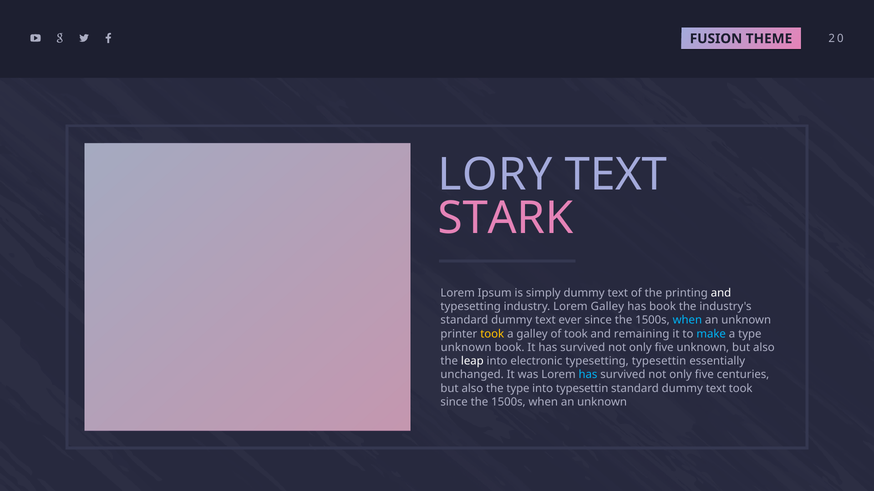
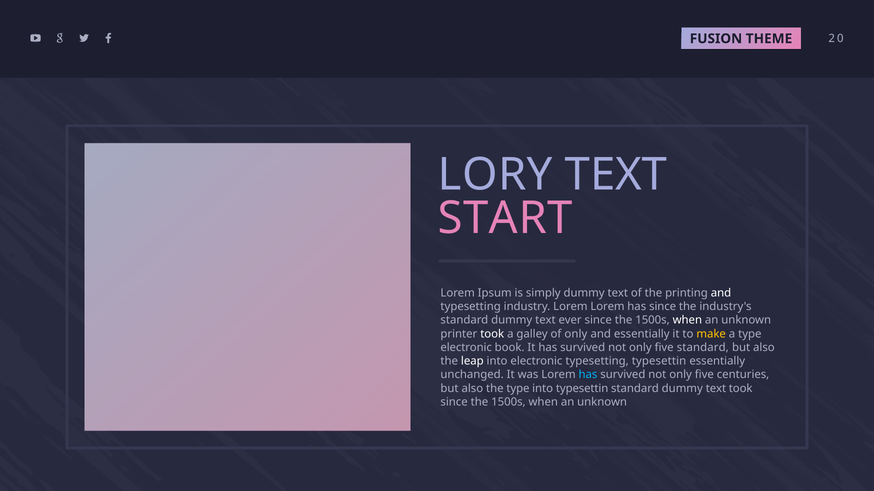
STARK: STARK -> START (505, 219)
Lorem Galley: Galley -> Lorem (608, 307)
has book: book -> since (663, 307)
when colour: light blue -> white (687, 321)
took colour: yellow -> white (492, 334)
of took: took -> only (576, 334)
and remaining: remaining -> essentially (642, 334)
make colour: light blue -> yellow (711, 334)
unknown: unknown -> electronic (466, 348)
five unknown: unknown -> standard (703, 348)
